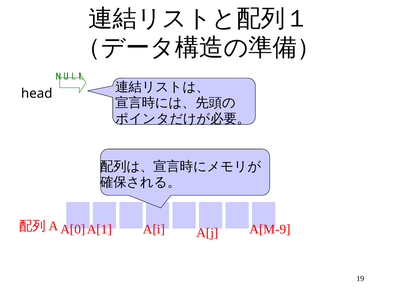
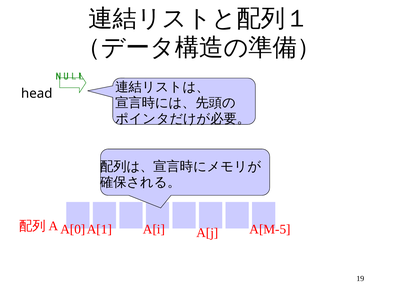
A[M-9: A[M-9 -> A[M-5 (270, 230)
